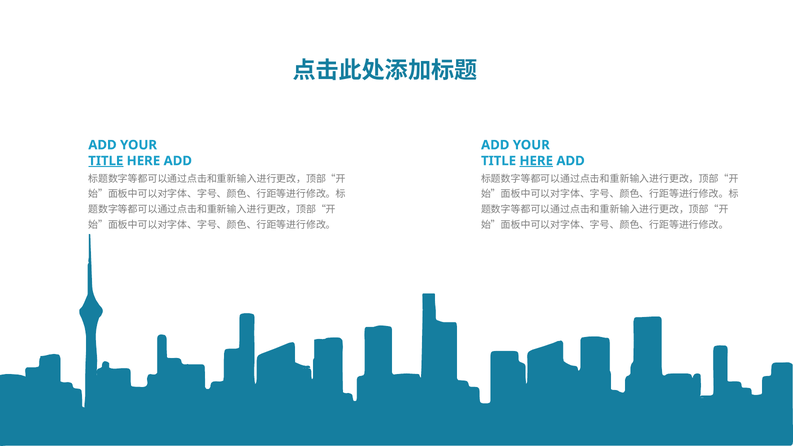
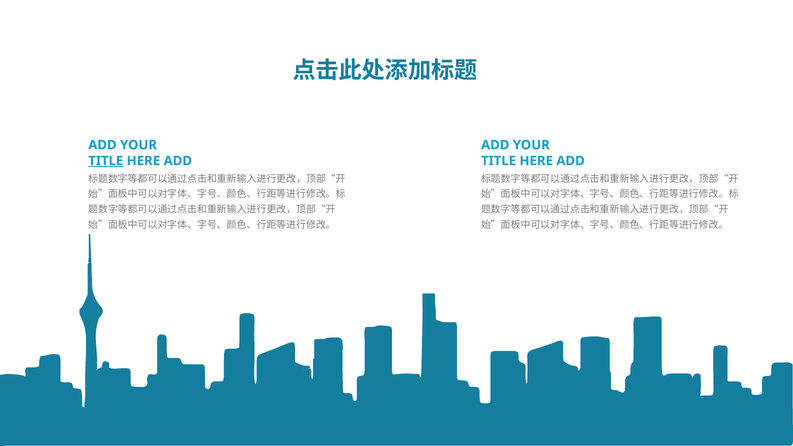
HERE underline: present -> none (536, 161)
